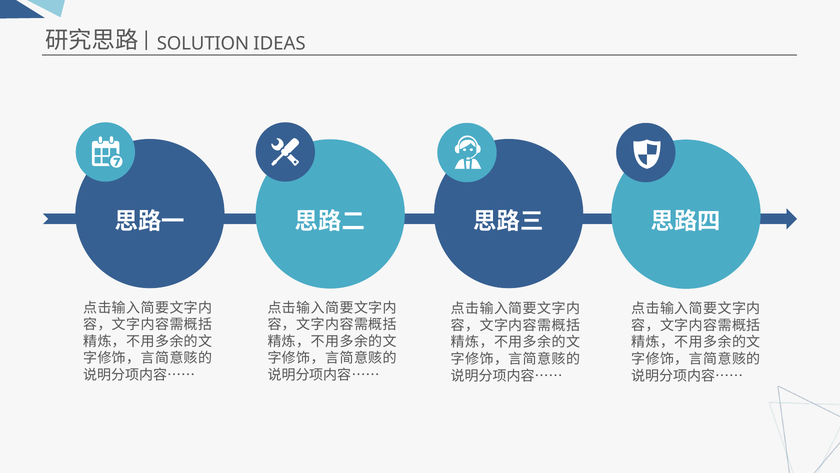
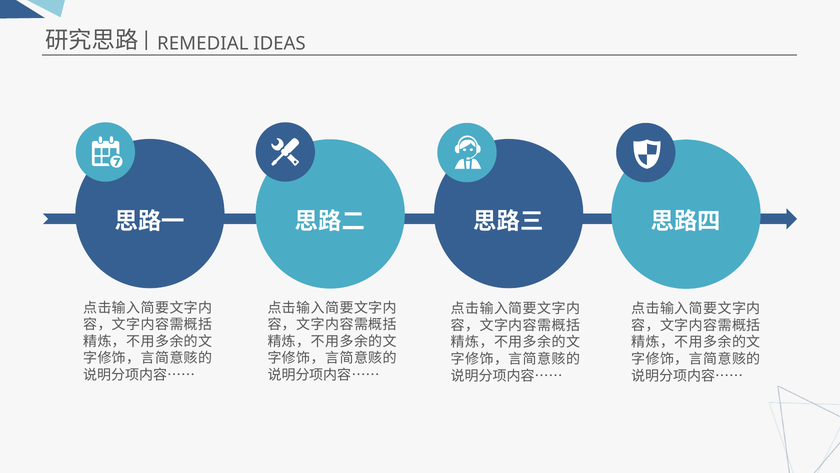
SOLUTION: SOLUTION -> REMEDIAL (203, 43)
